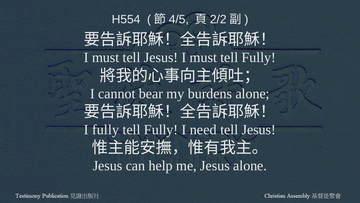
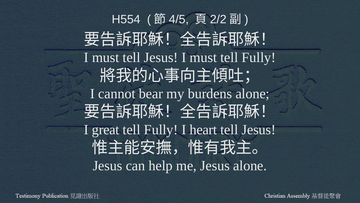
I fully: fully -> great (106, 129)
need: need -> heart (203, 129)
